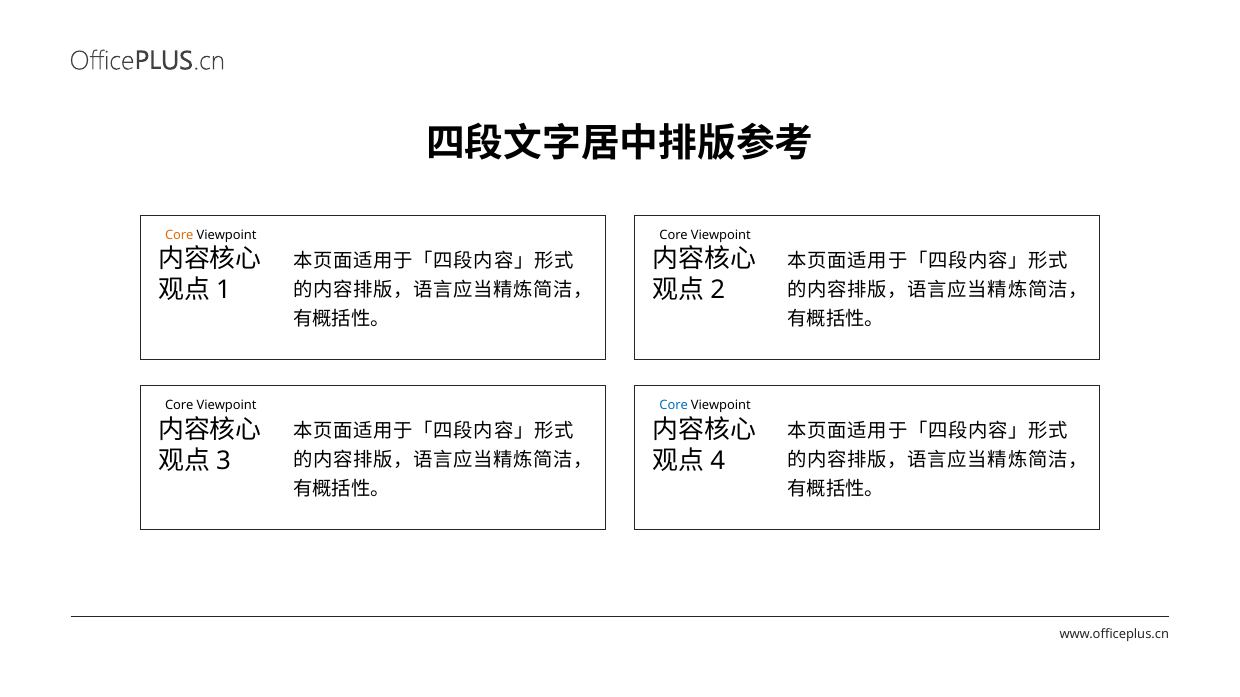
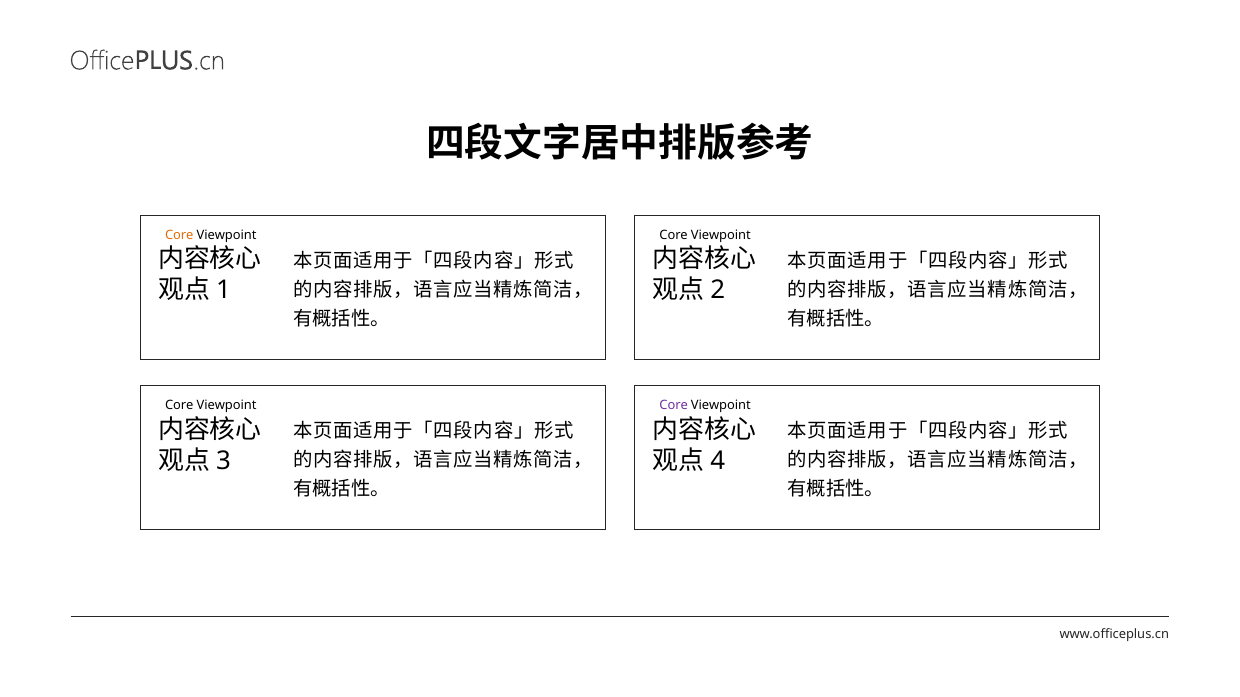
Core colour: blue -> purple (674, 406)
